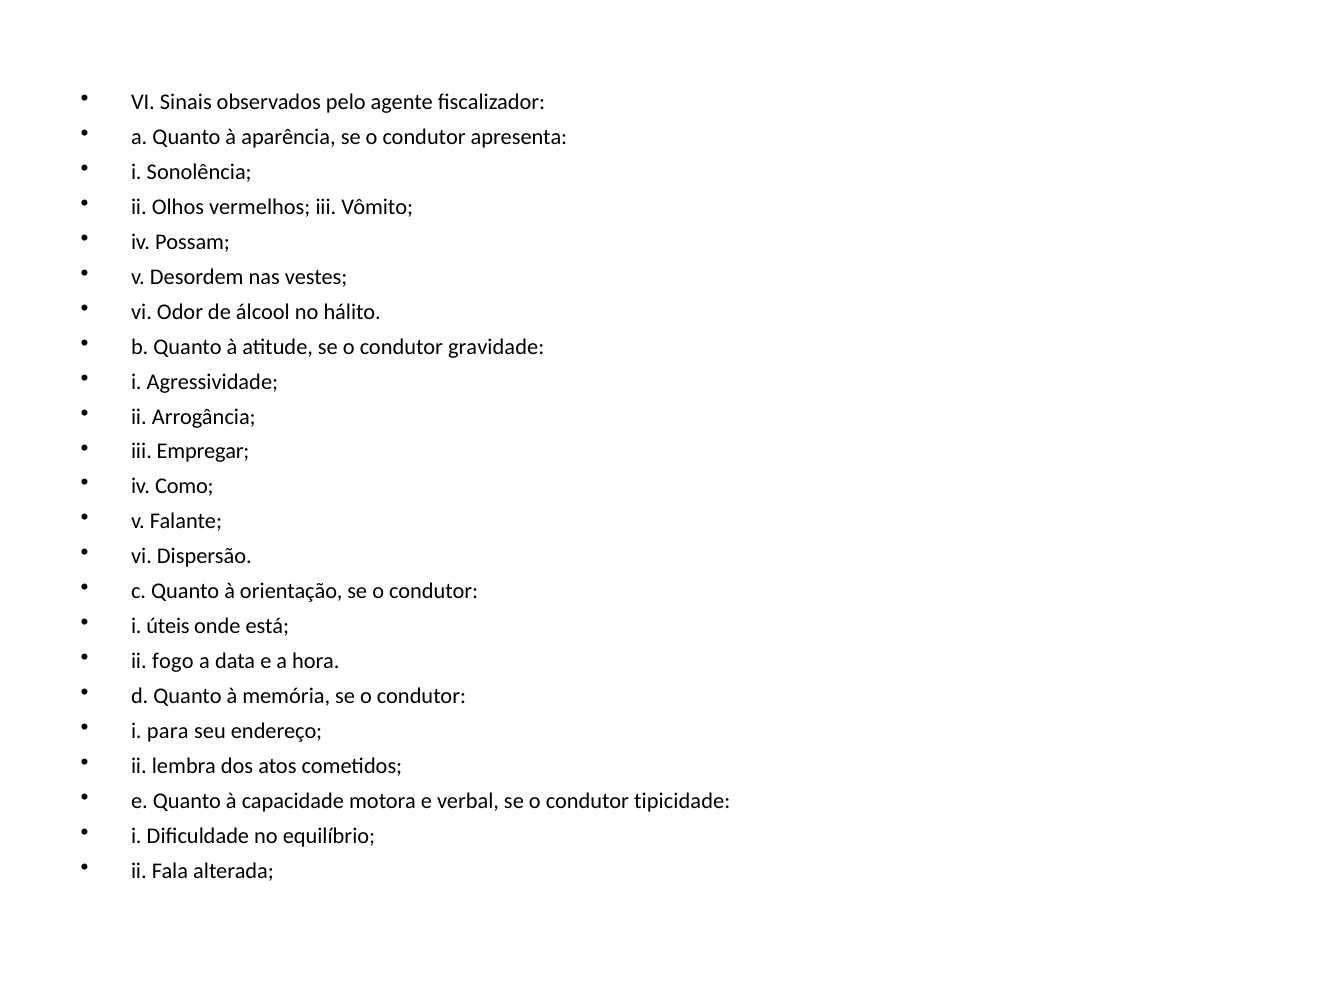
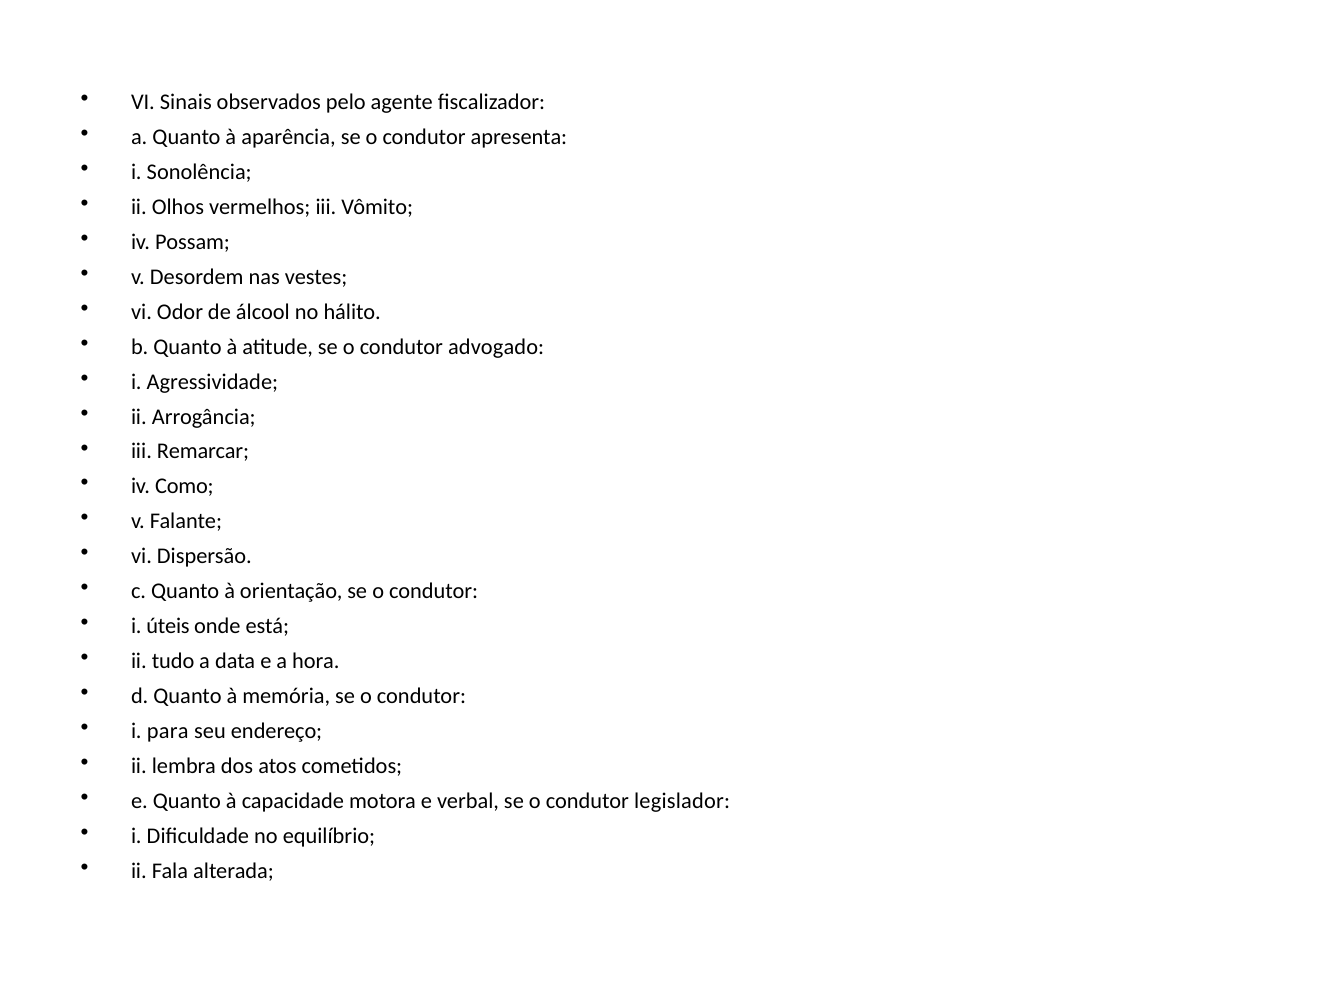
gravidade: gravidade -> advogado (496, 347)
Empregar: Empregar -> Remarcar (203, 452)
fogo: fogo -> tudo (173, 661)
tipicidade: tipicidade -> legislador (682, 801)
